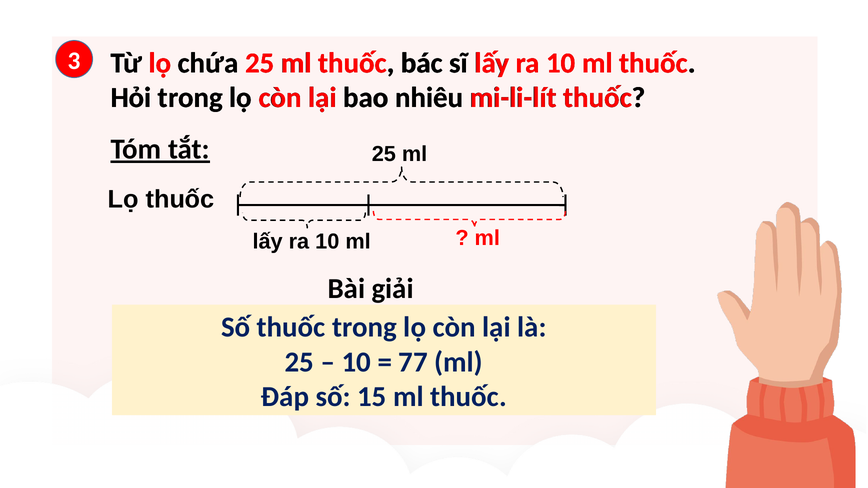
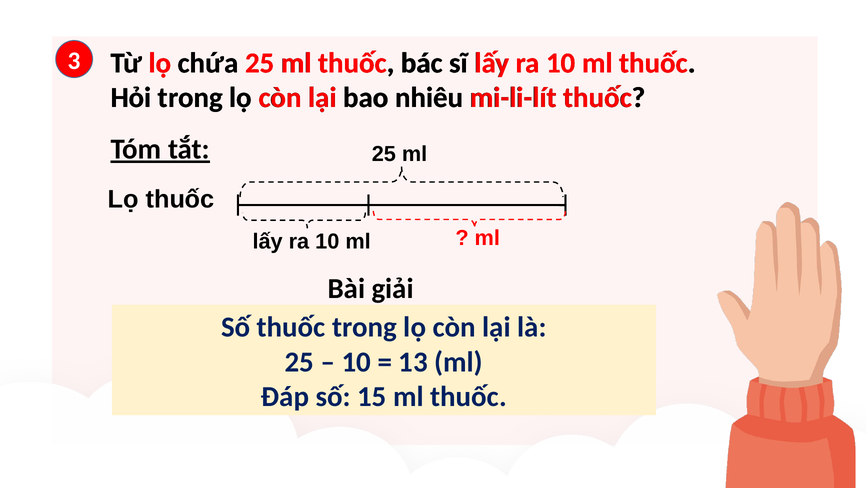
77: 77 -> 13 (413, 362)
